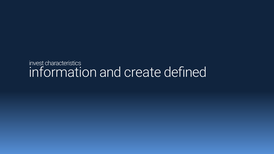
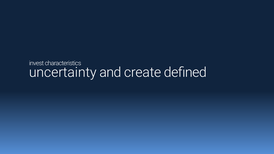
information: information -> uncertainty (63, 72)
